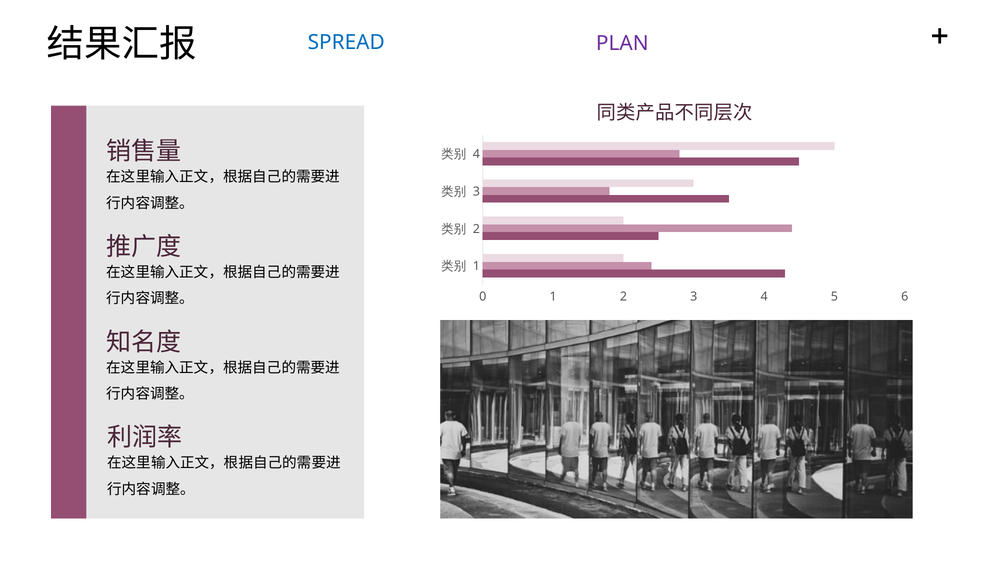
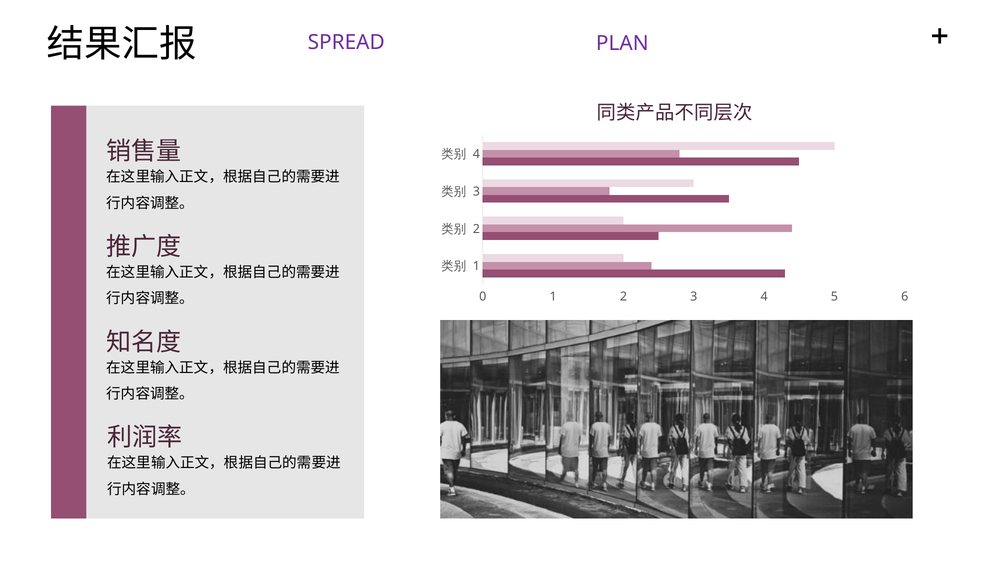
SPREAD colour: blue -> purple (346, 42)
